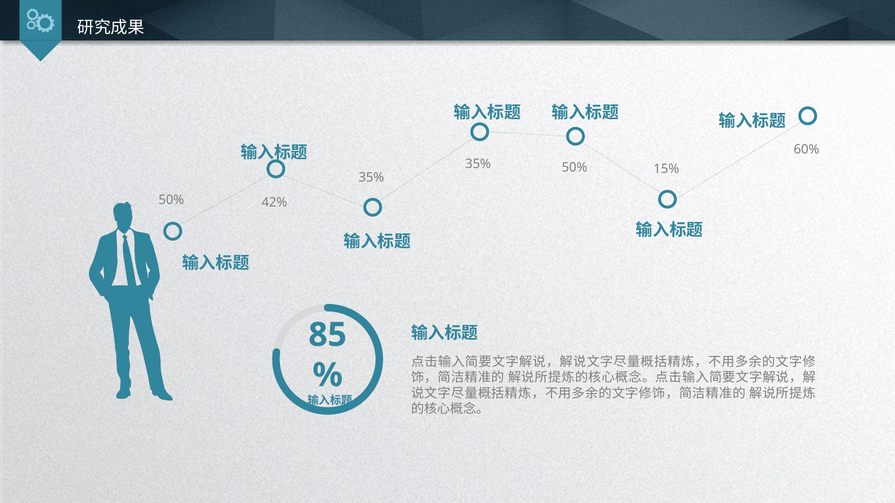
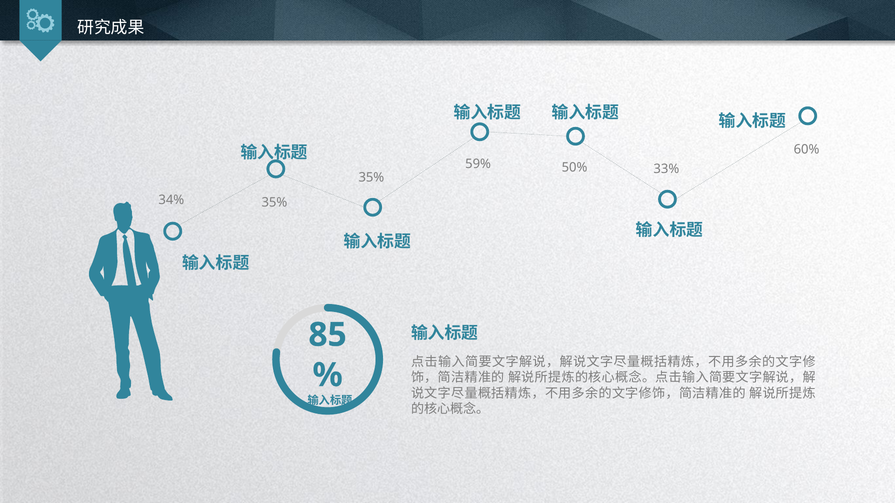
35%: 35% -> 59% (478, 164)
15%: 15% -> 33% (666, 169)
50%: 50% -> 34% (171, 200)
42%: 42% -> 35% (274, 202)
